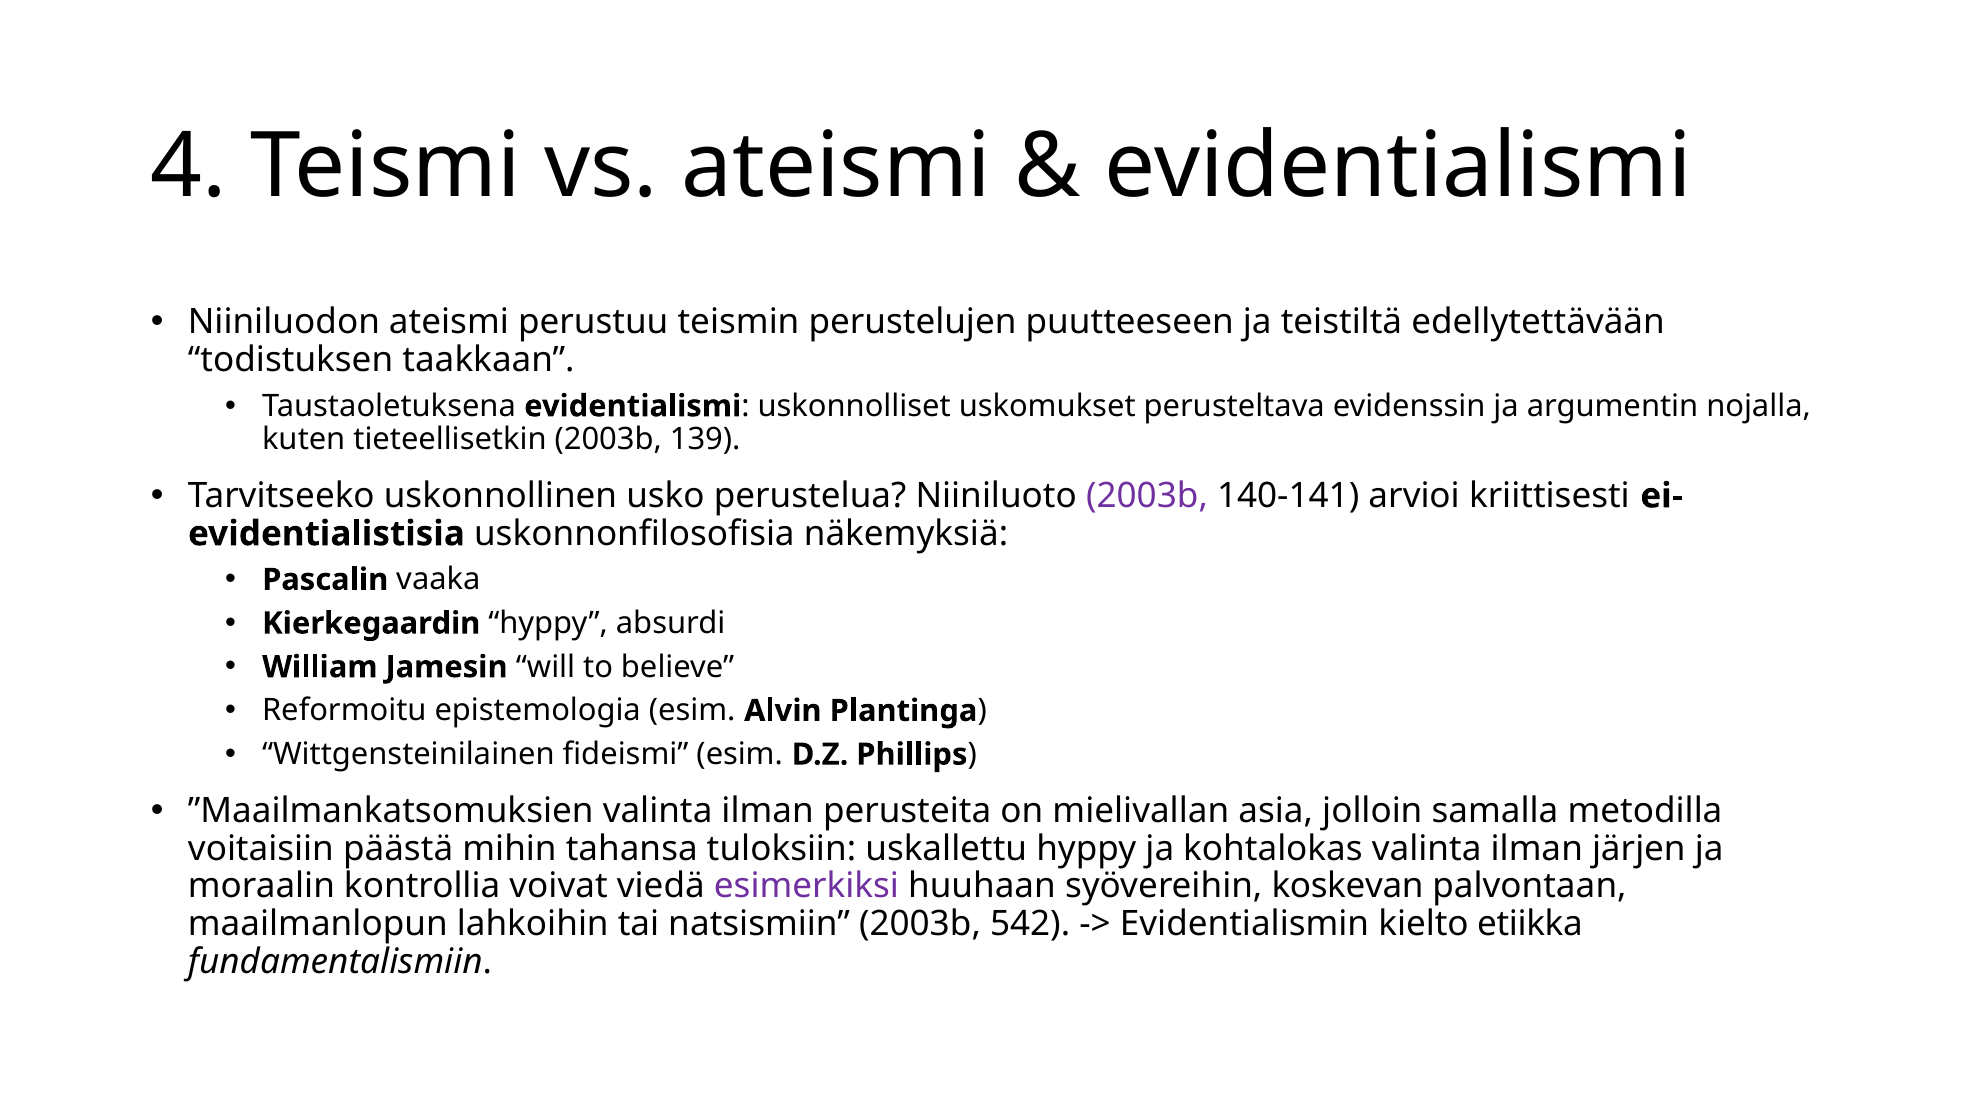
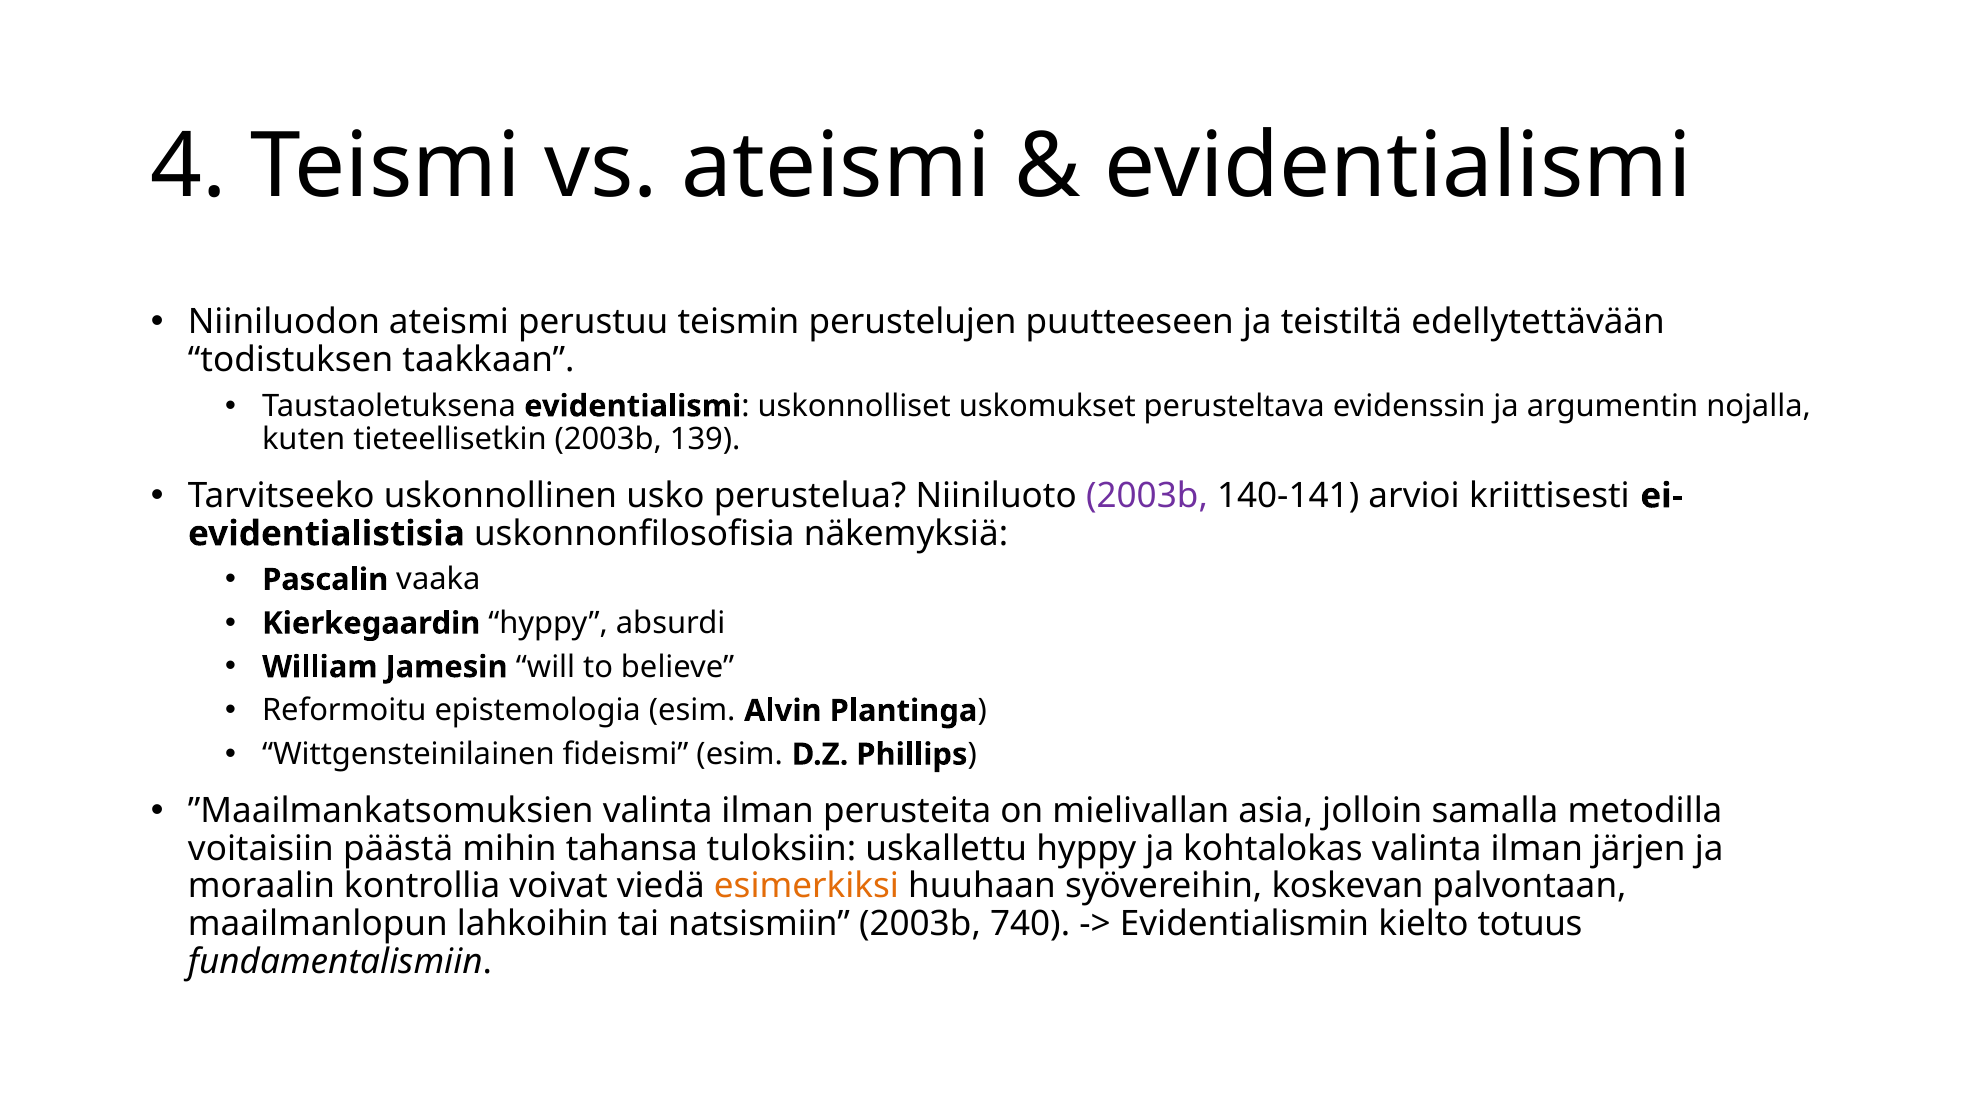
esimerkiksi colour: purple -> orange (806, 887)
542: 542 -> 740 (1030, 924)
etiikka: etiikka -> totuus (1530, 924)
